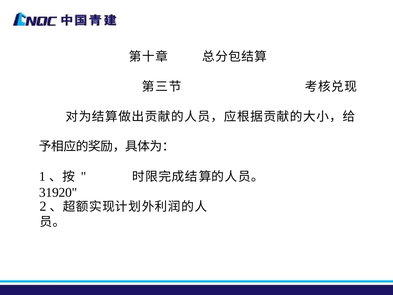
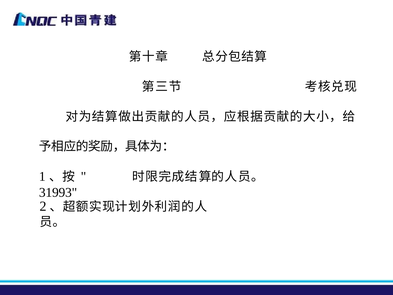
31920: 31920 -> 31993 (58, 192)
